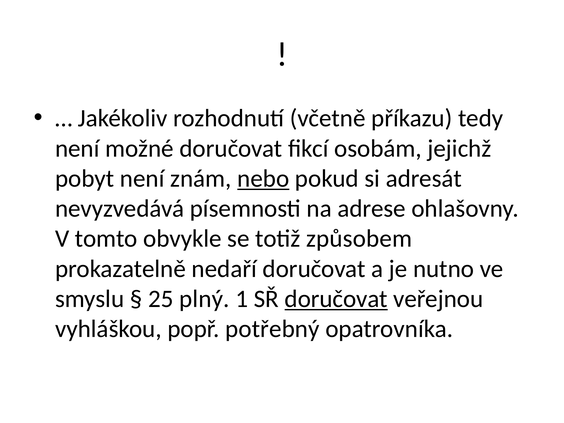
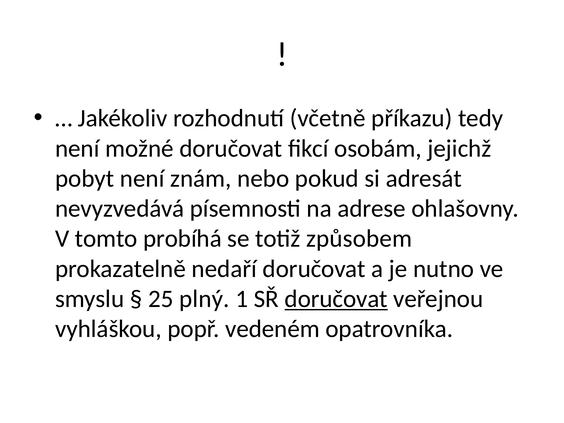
nebo underline: present -> none (263, 178)
obvykle: obvykle -> probíhá (182, 239)
potřebný: potřebný -> vedeném (272, 329)
